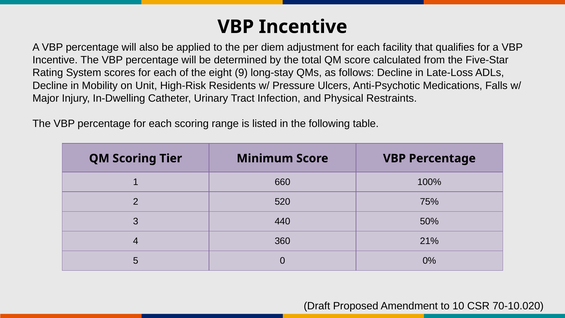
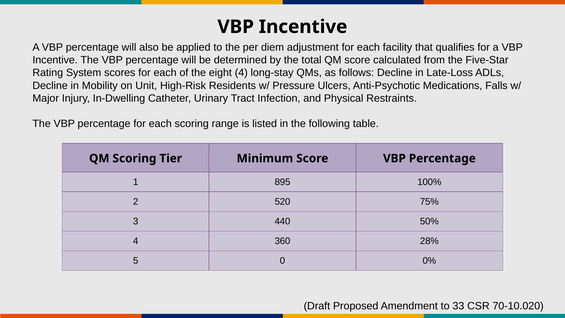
eight 9: 9 -> 4 (241, 73)
660: 660 -> 895 (282, 182)
21%: 21% -> 28% (429, 241)
10: 10 -> 33 (458, 306)
